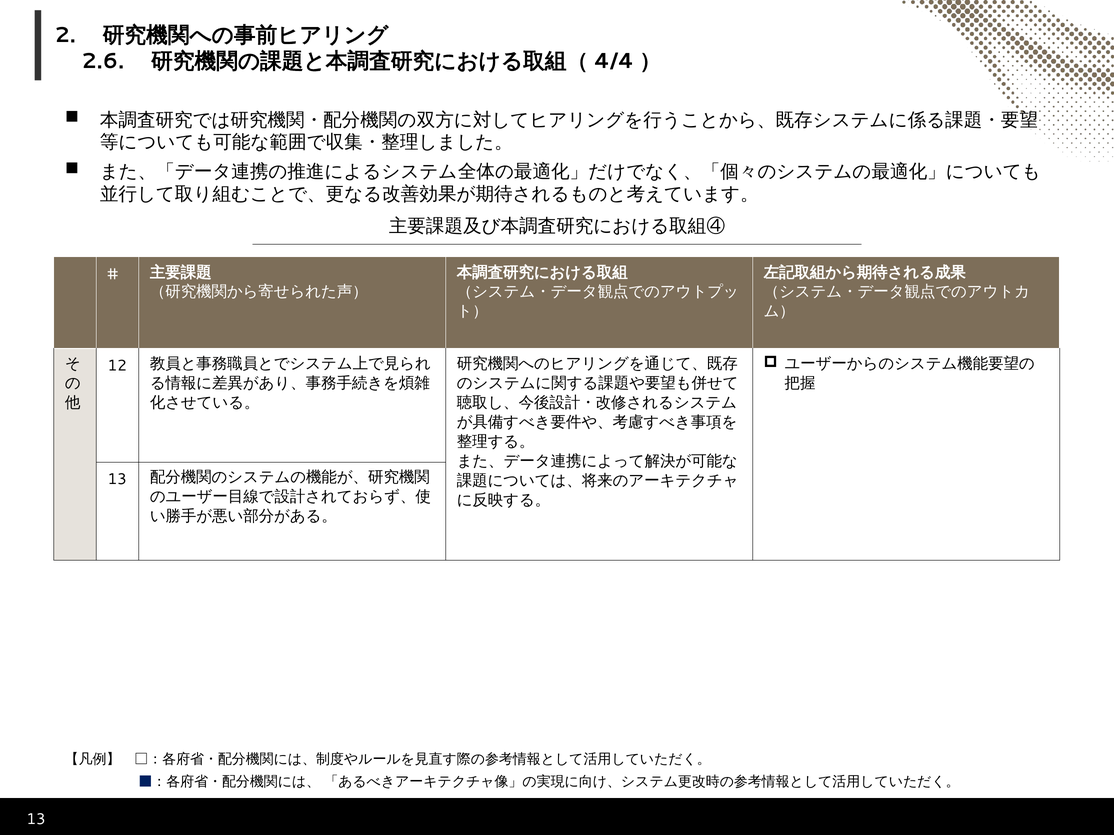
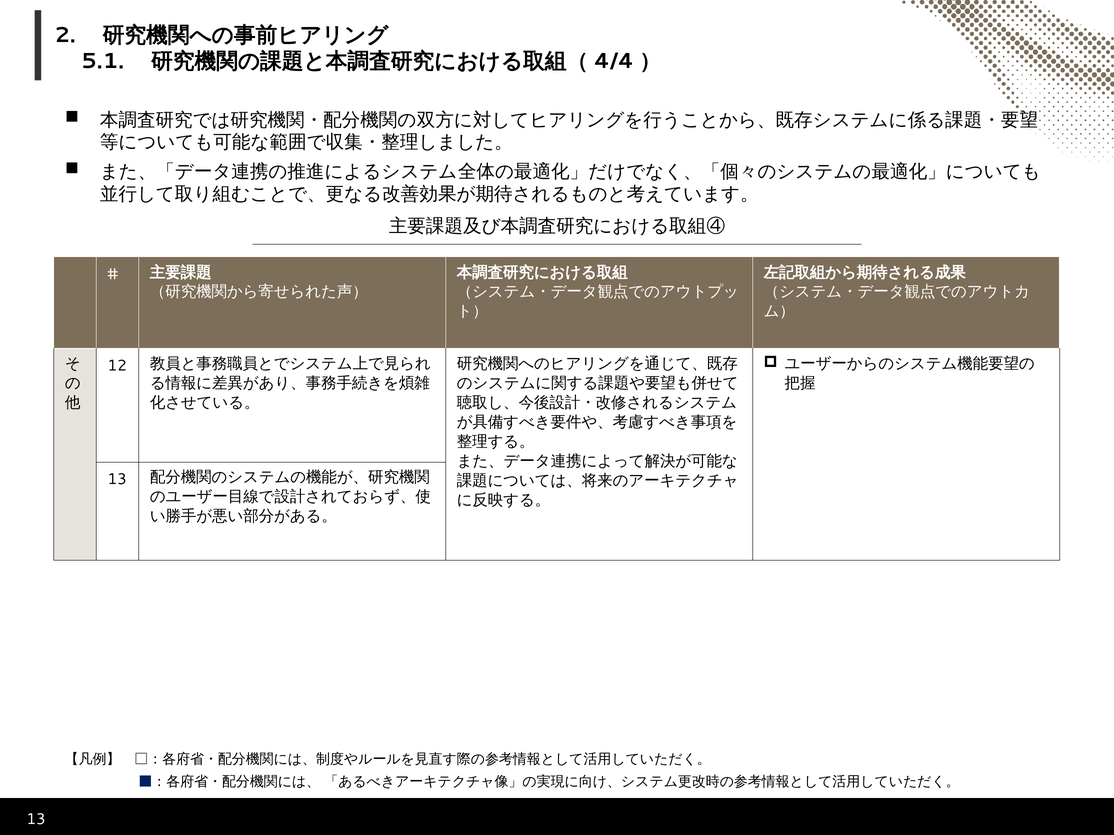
2.6: 2.6 -> 5.1 (103, 61)
